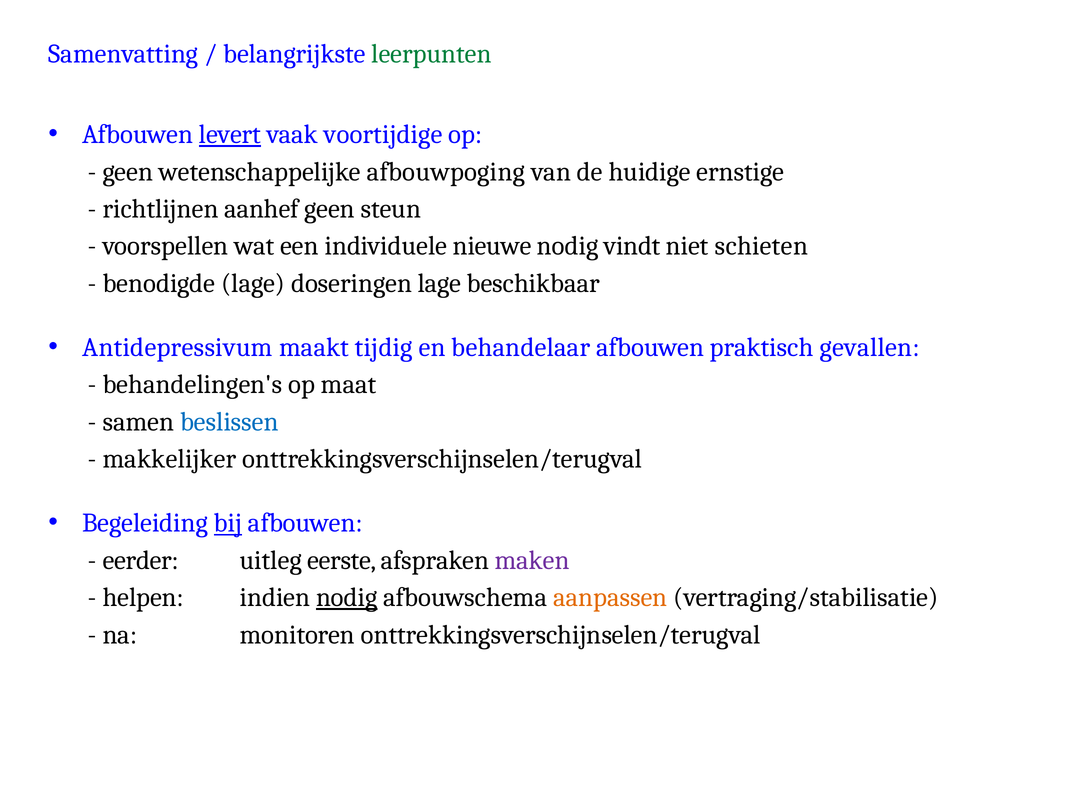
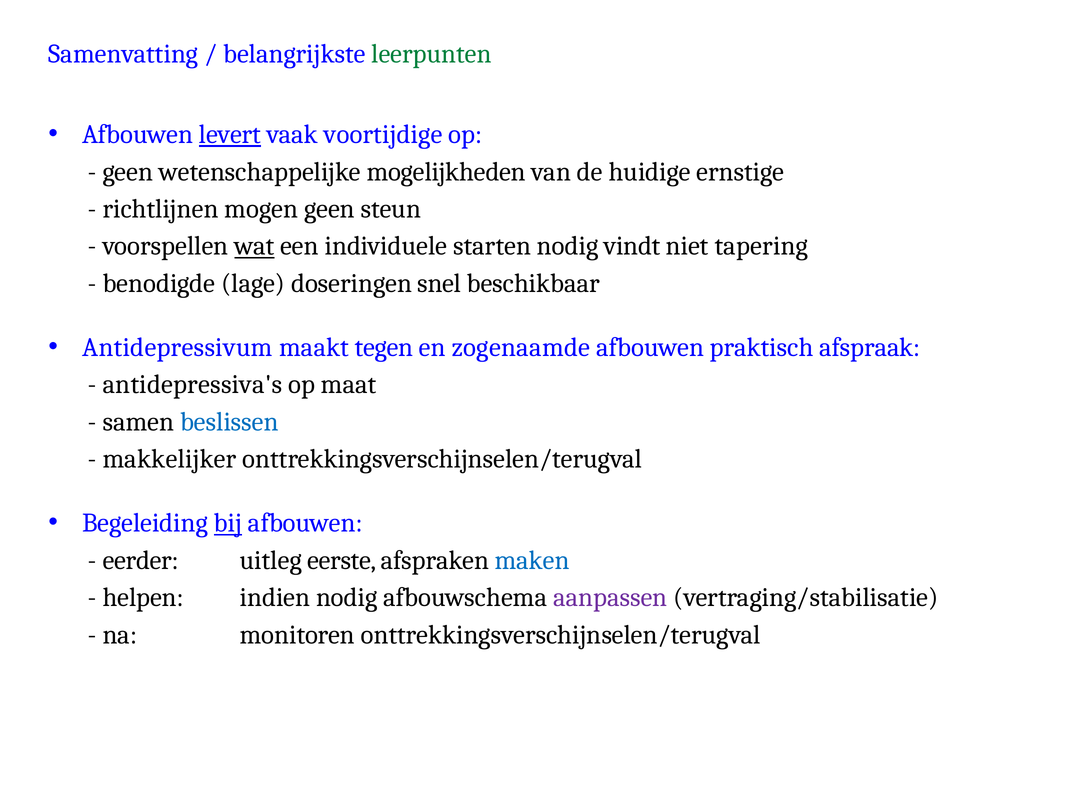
afbouwpoging: afbouwpoging -> mogelijkheden (446, 172)
aanhef: aanhef -> mogen (261, 209)
wat underline: none -> present (254, 246)
nieuwe: nieuwe -> starten (492, 246)
schieten: schieten -> tapering (761, 246)
doseringen lage: lage -> snel (439, 283)
tijdig: tijdig -> tegen (384, 347)
behandelaar: behandelaar -> zogenaamde (521, 347)
gevallen: gevallen -> afspraak (870, 347)
behandelingen's: behandelingen's -> antidepressiva's (192, 385)
maken colour: purple -> blue (532, 560)
nodig underline: present -> none (347, 598)
aanpassen colour: orange -> purple (610, 598)
